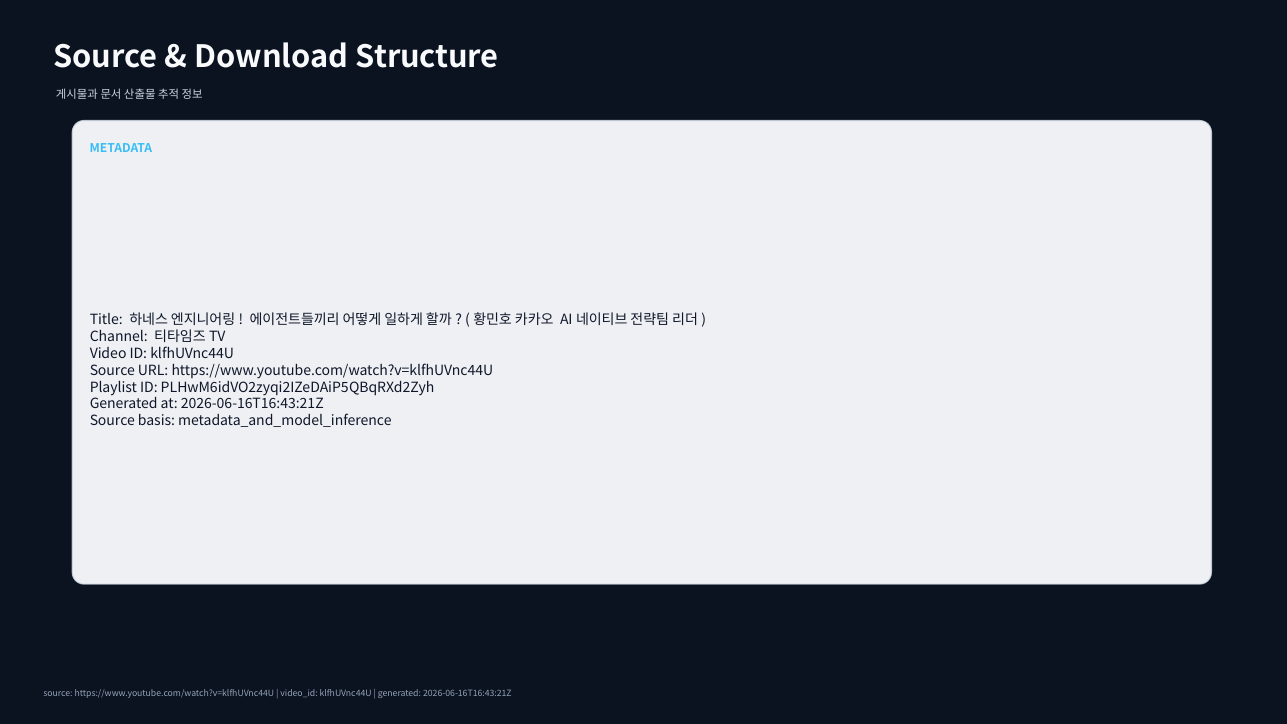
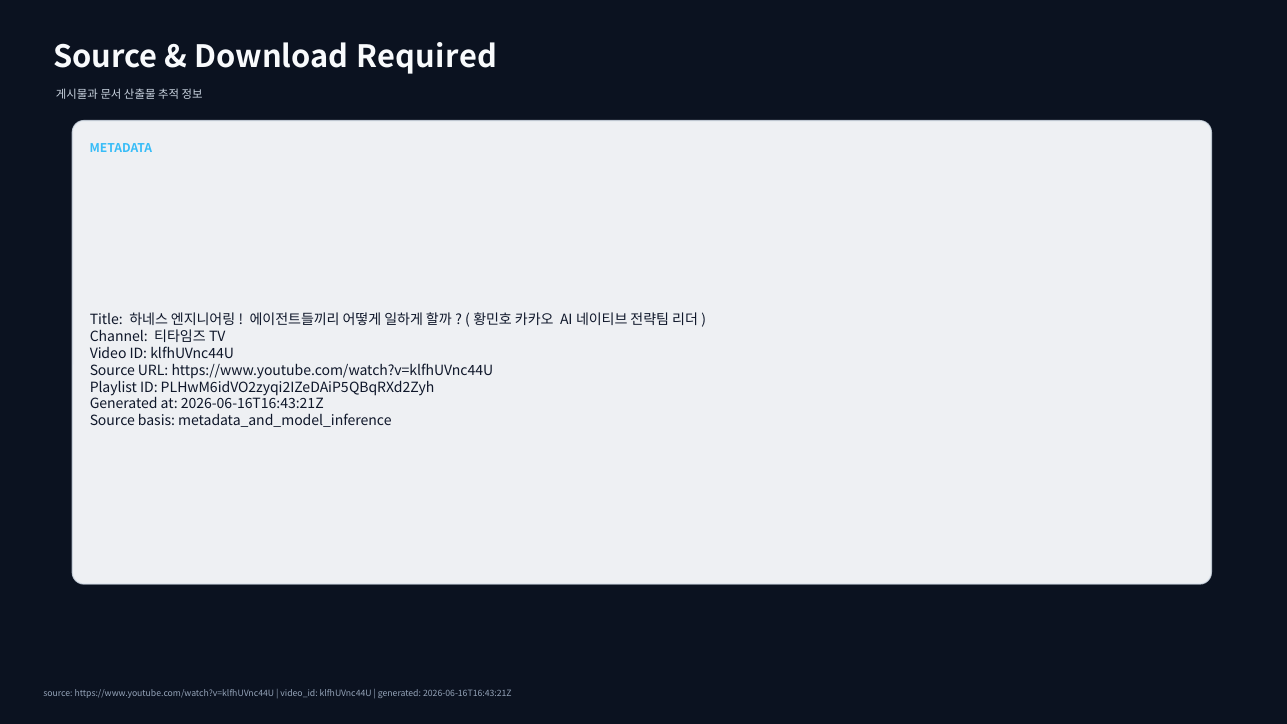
Structure: Structure -> Required (427, 58)
